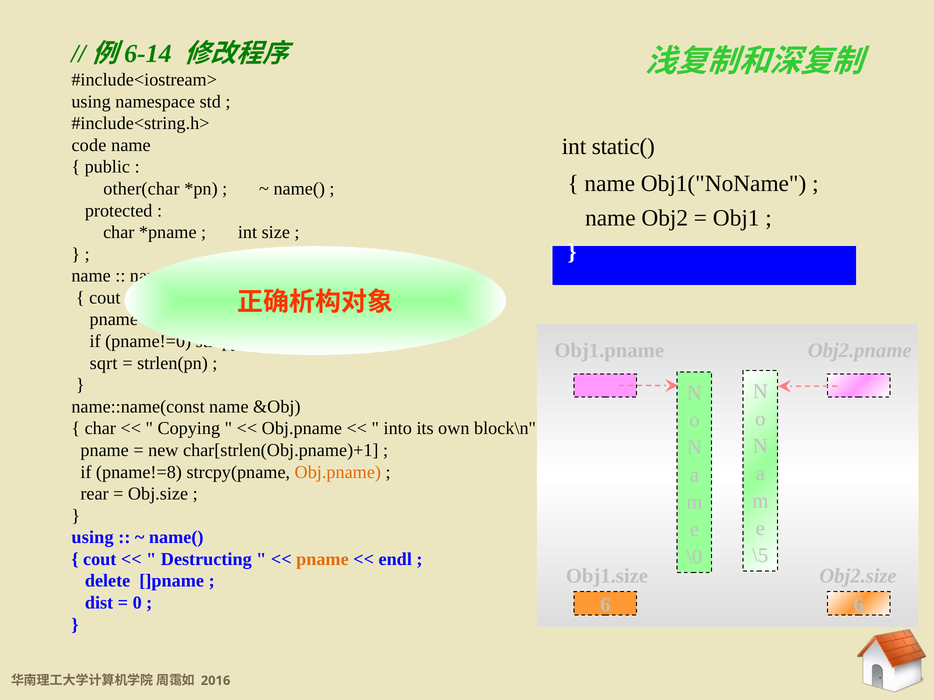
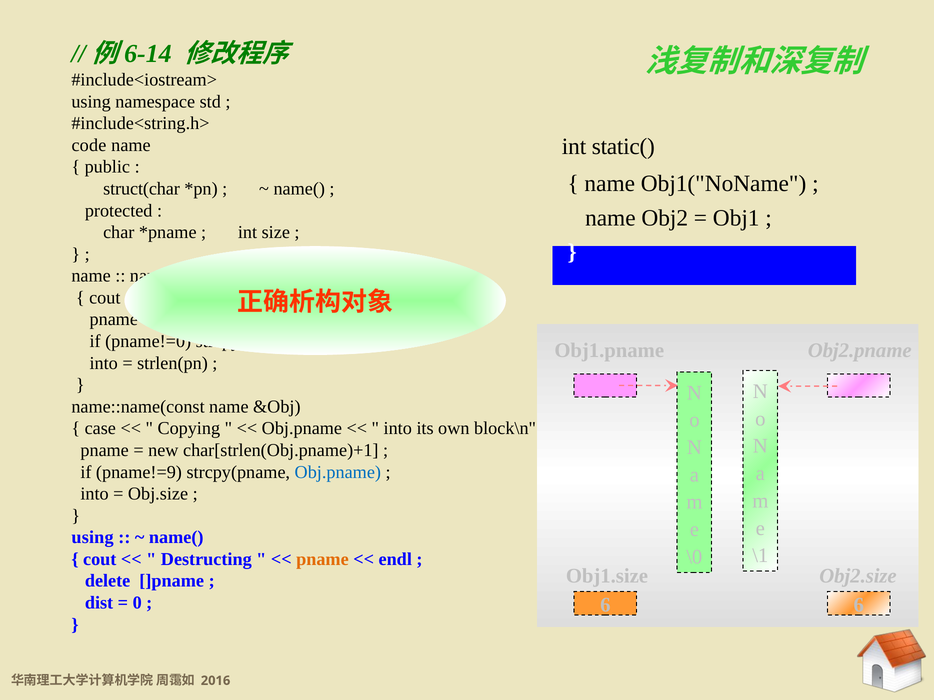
other(char: other(char -> struct(char (142, 189)
sqrt: sqrt -> into (104, 363)
char: char -> case (100, 429)
pname!=8: pname!=8 -> pname!=9 (139, 472)
Obj.pname colour: orange -> blue (338, 472)
rear: rear -> into (95, 494)
\5: \5 -> \1 (760, 556)
